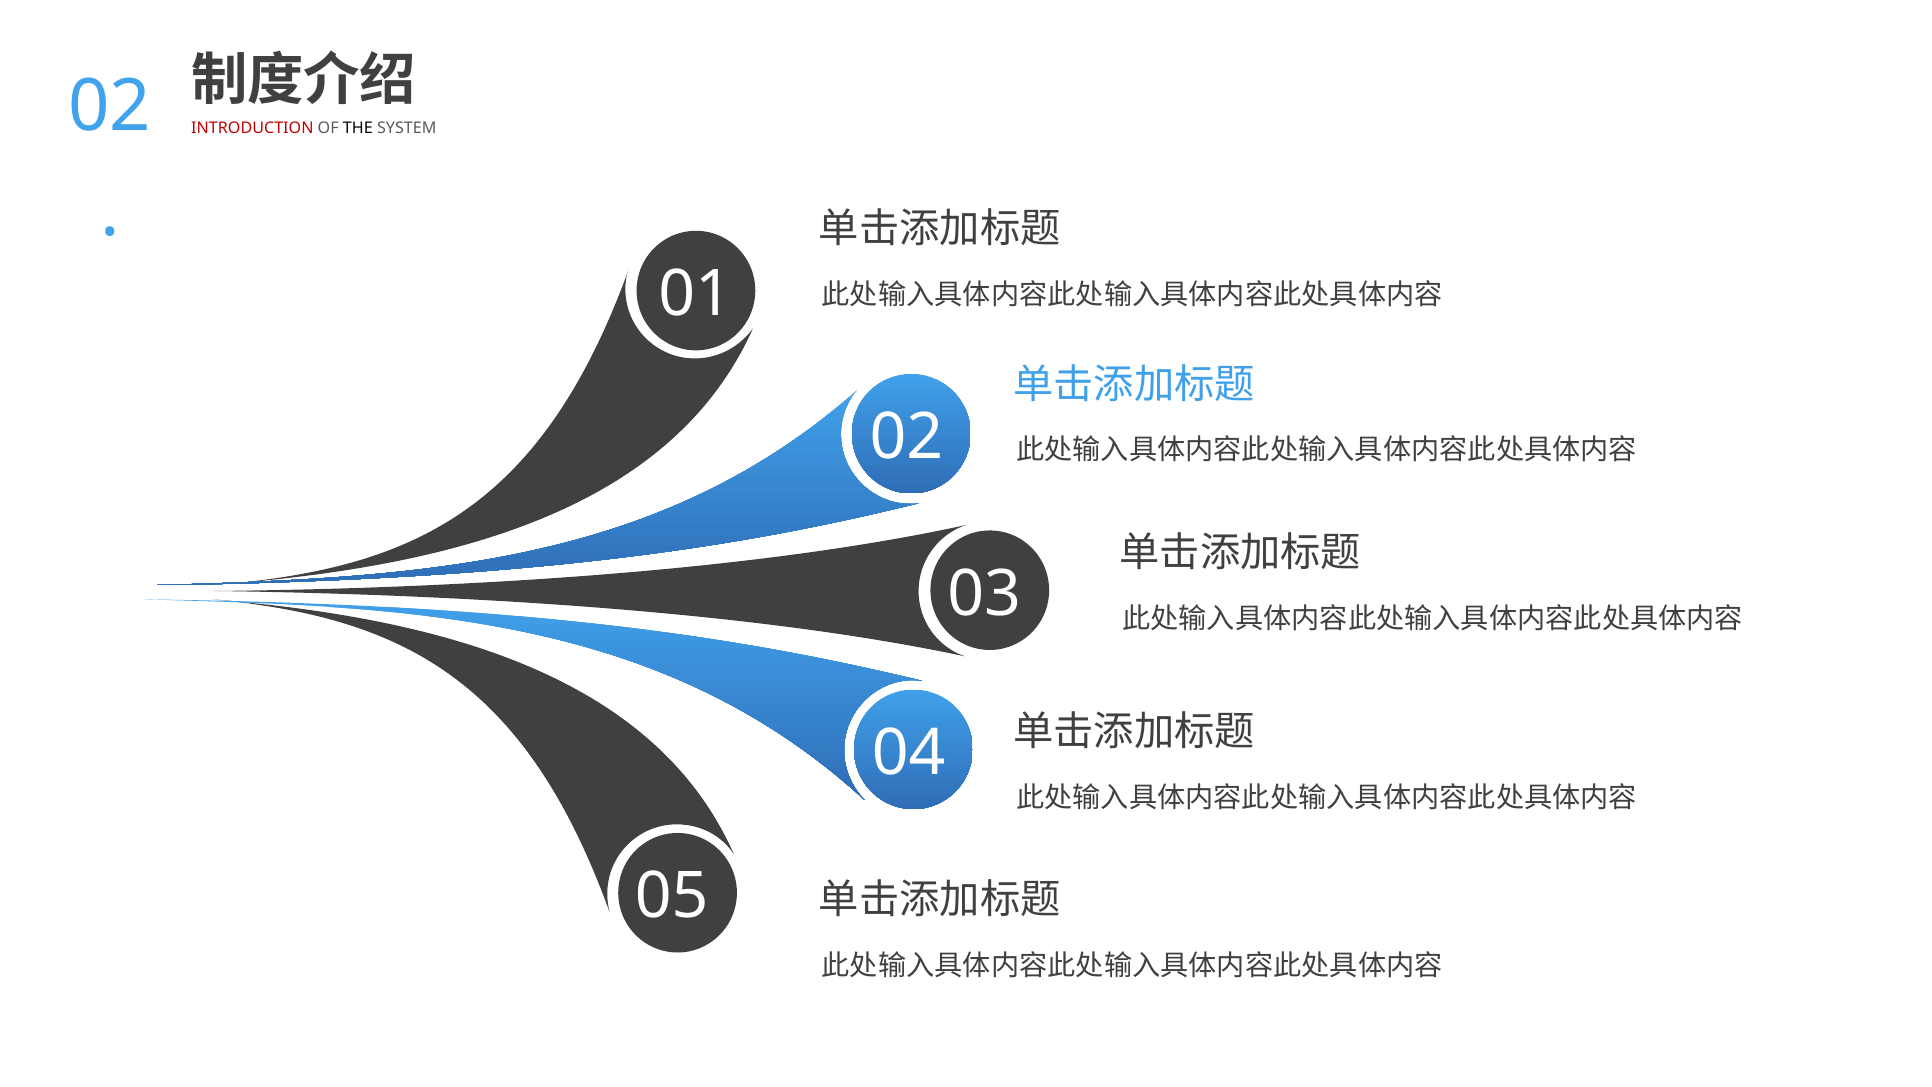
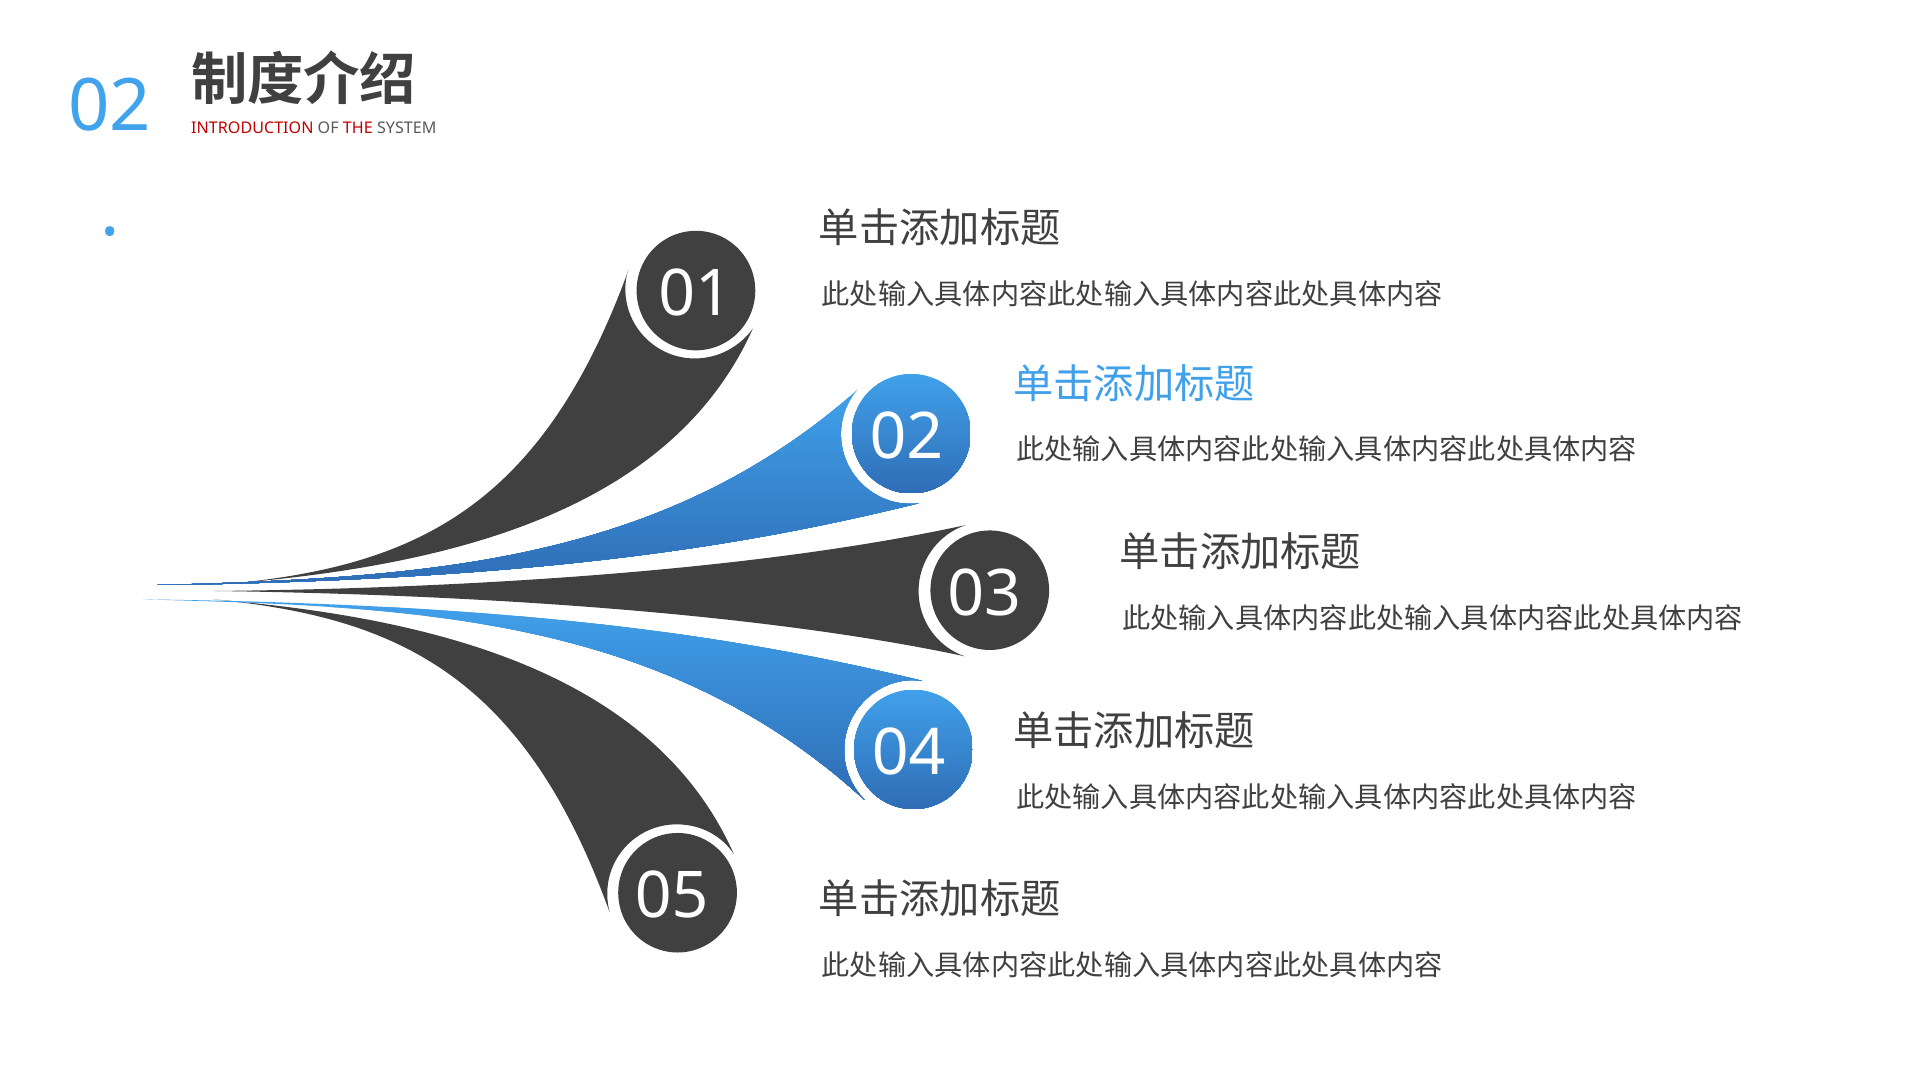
THE colour: black -> red (358, 128)
